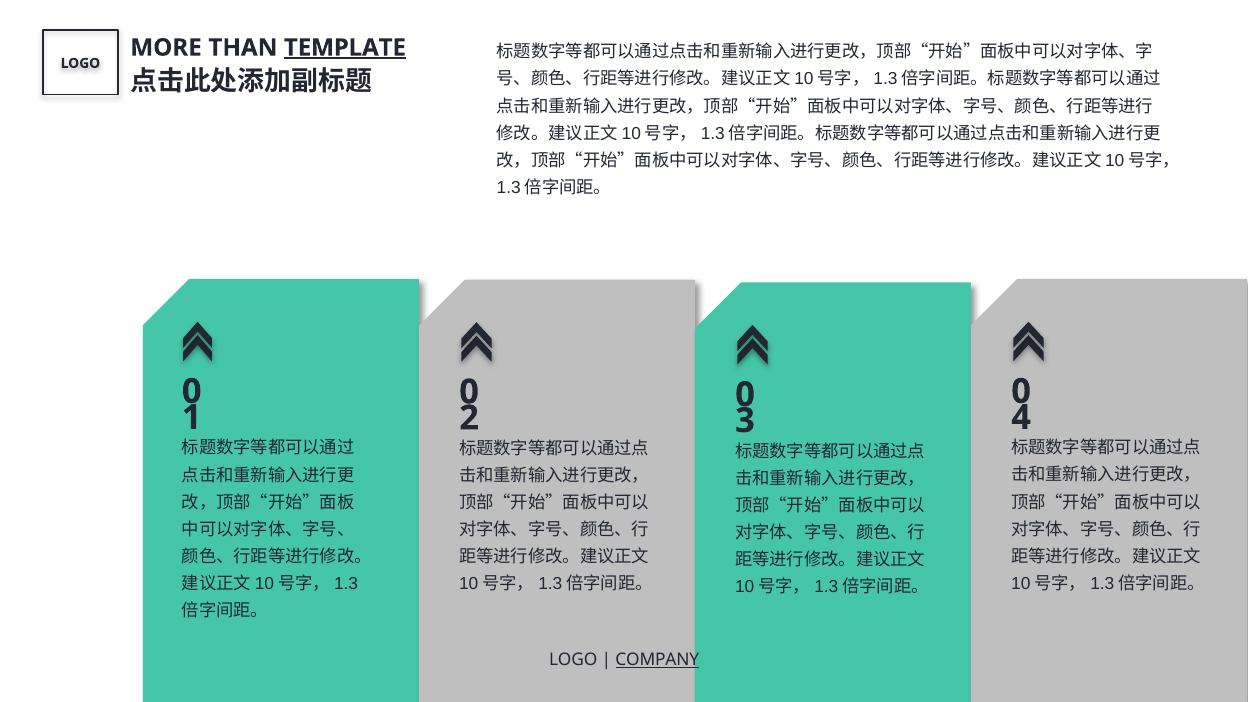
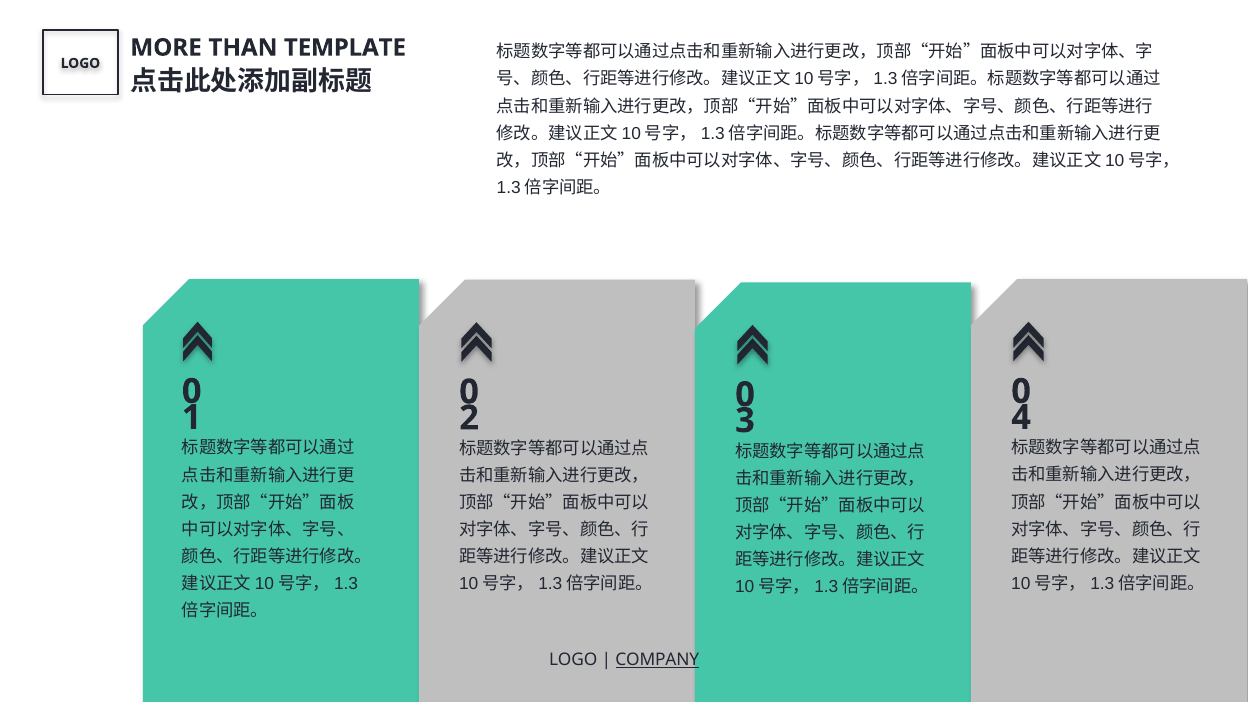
TEMPLATE underline: present -> none (345, 48)
